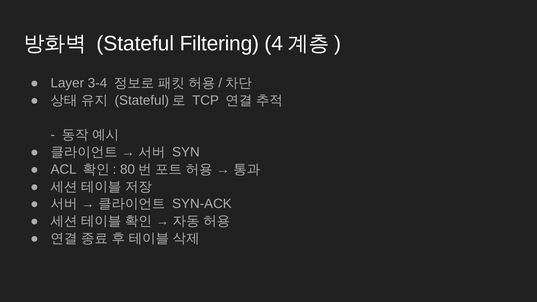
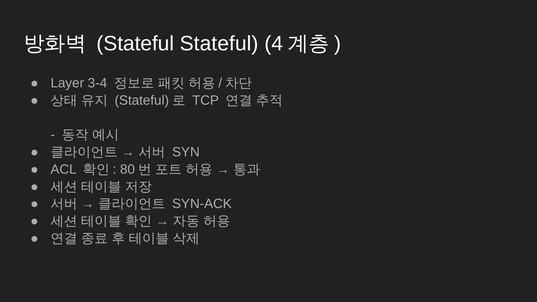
Stateful Filtering: Filtering -> Stateful (219, 43)
